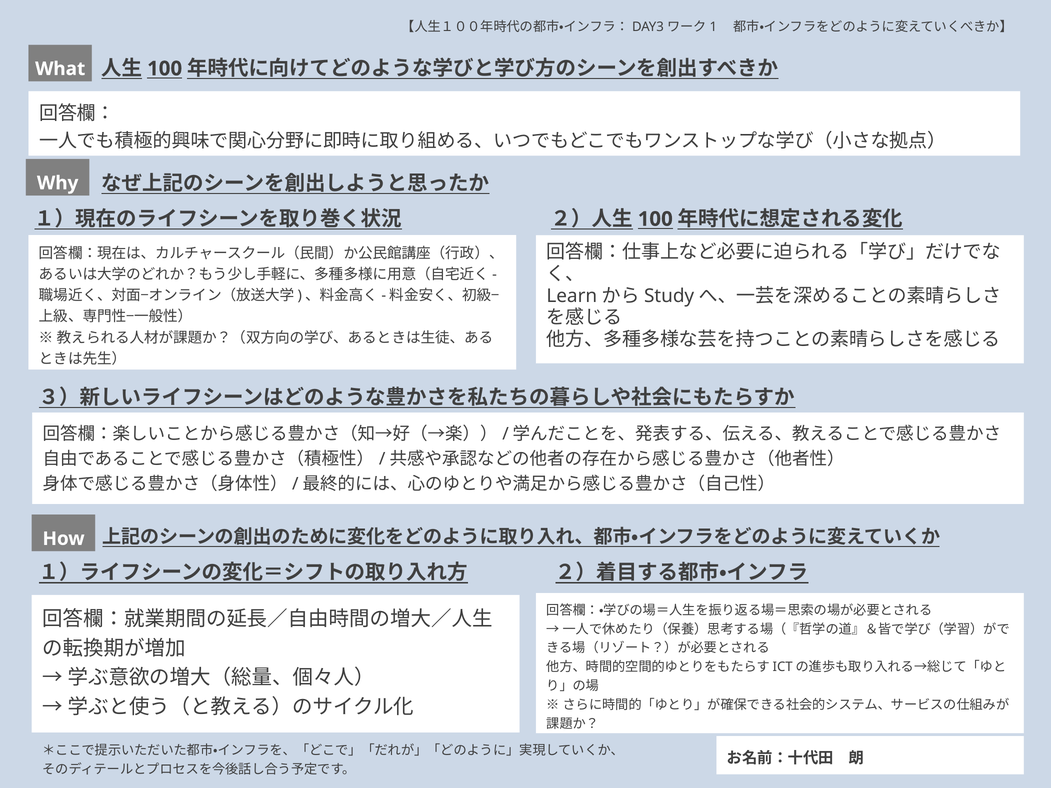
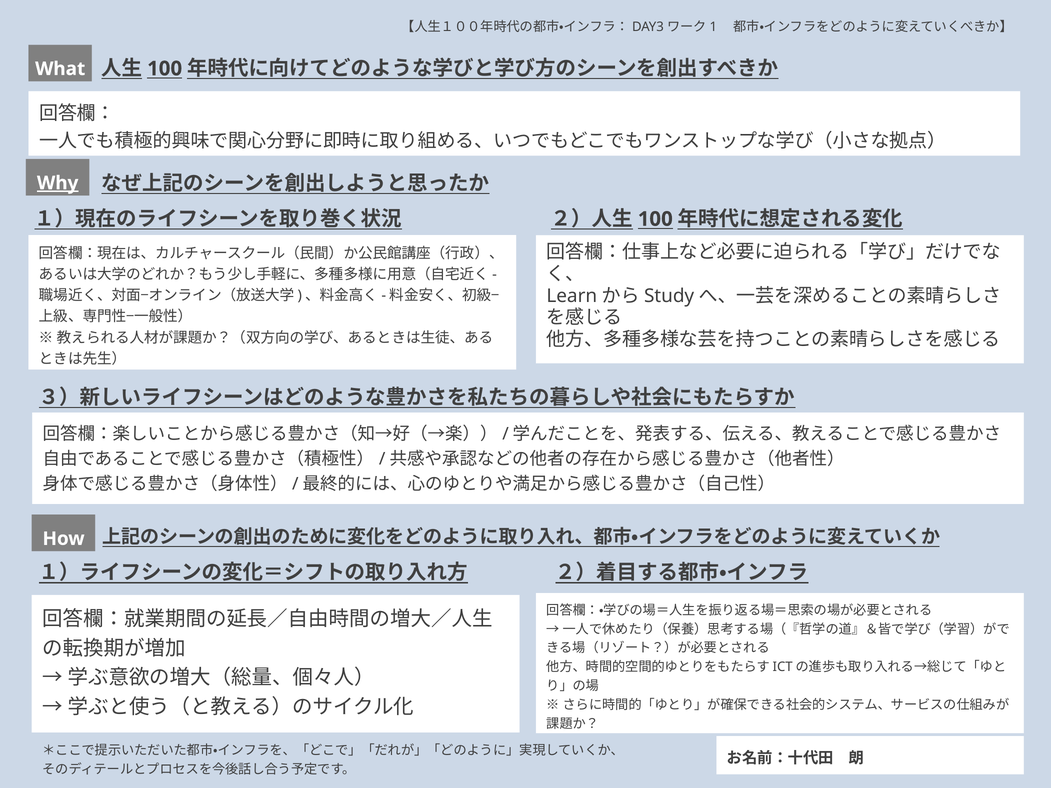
Why underline: none -> present (58, 183)
